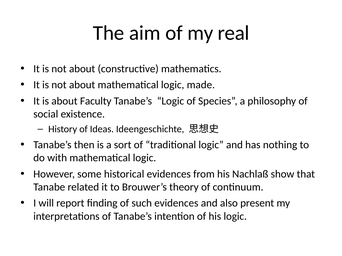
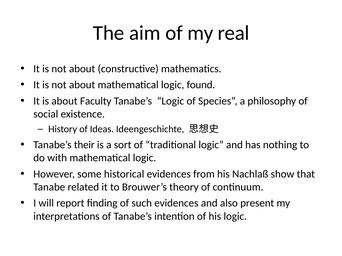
made: made -> found (201, 85)
then: then -> their (84, 145)
